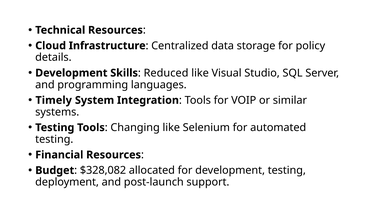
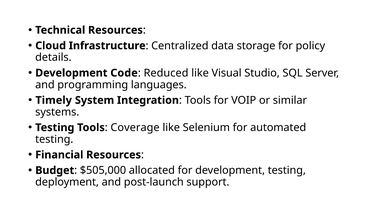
Skills: Skills -> Code (124, 73)
Changing: Changing -> Coverage (135, 127)
$328,082: $328,082 -> $505,000 (103, 170)
